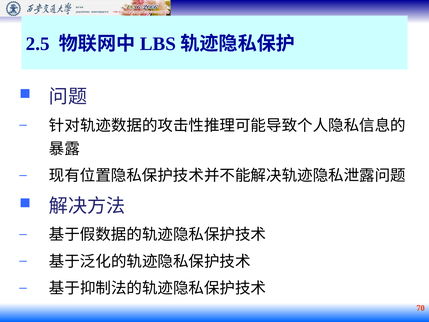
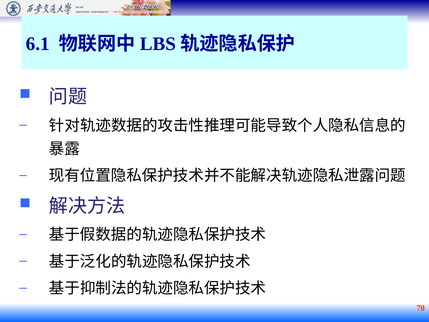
2.5: 2.5 -> 6.1 (38, 44)
